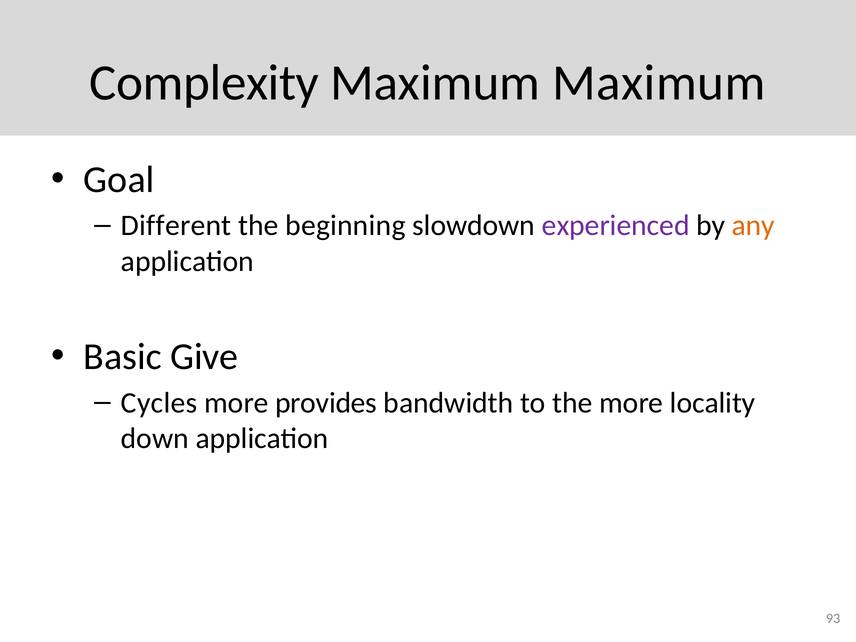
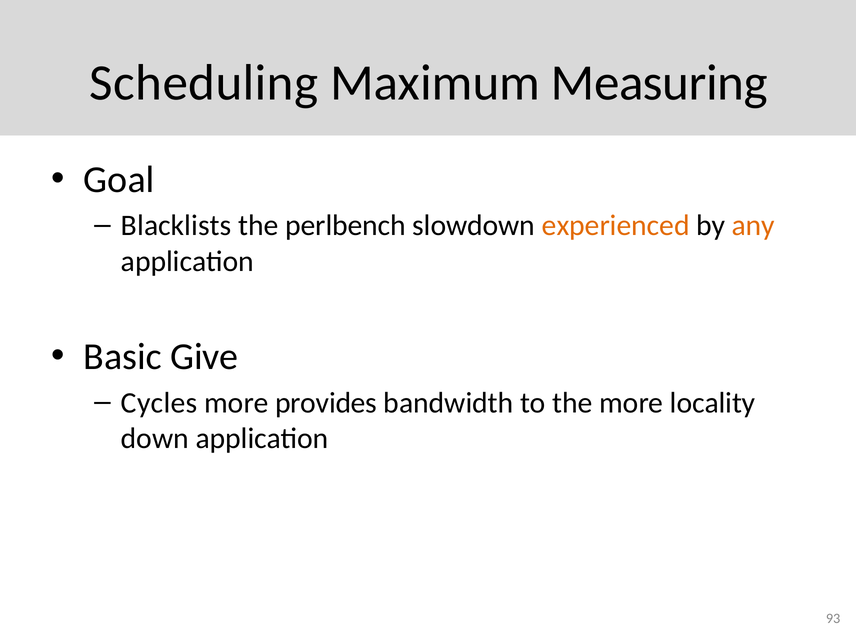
Complexity: Complexity -> Scheduling (204, 83)
Maximum Maximum: Maximum -> Measuring (659, 83)
Different: Different -> Blacklists (176, 226)
beginning: beginning -> perlbench (346, 226)
experienced colour: purple -> orange (616, 226)
